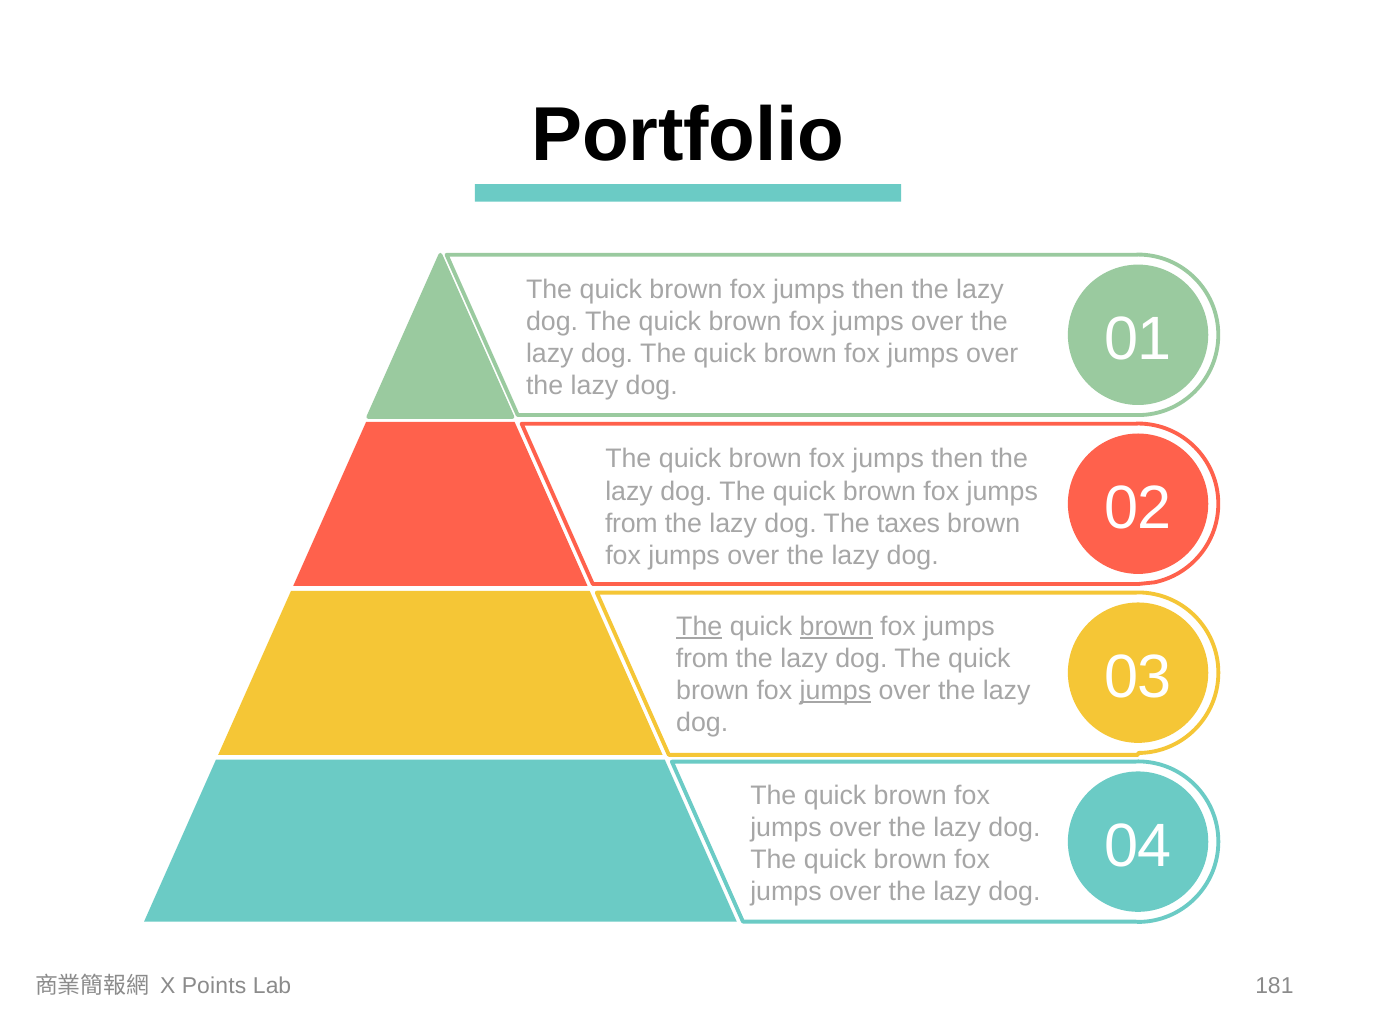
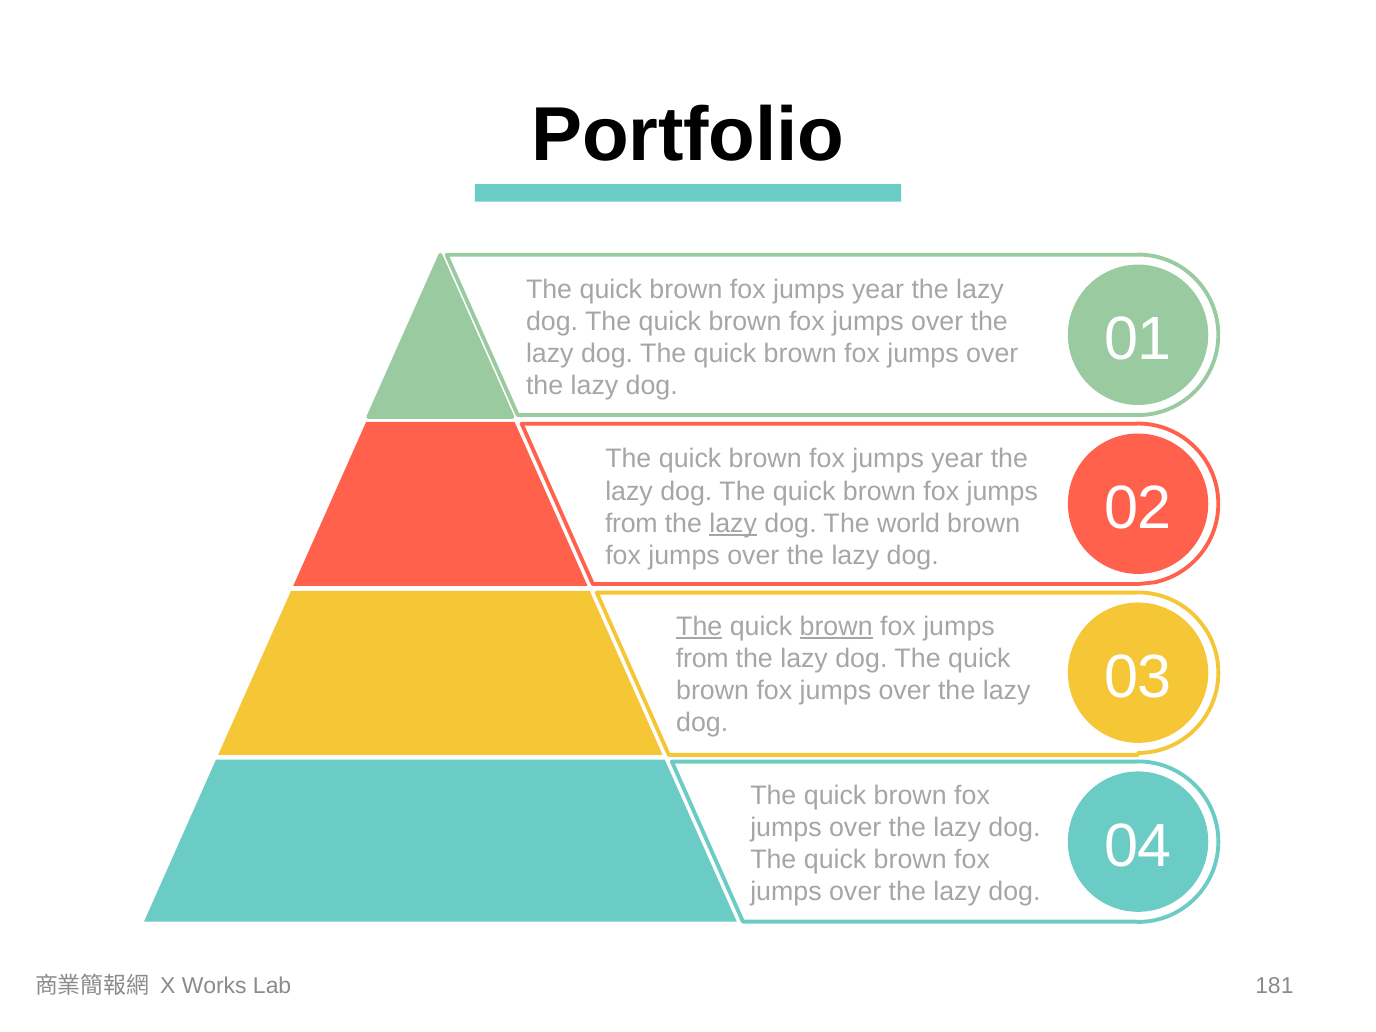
then: then -> year (878, 290)
then: then -> year (957, 459)
lazy underline: none -> present (733, 523)
taxes: taxes -> world (909, 523)
jumps underline: present -> none (835, 691)
Points: Points -> Works (214, 986)
